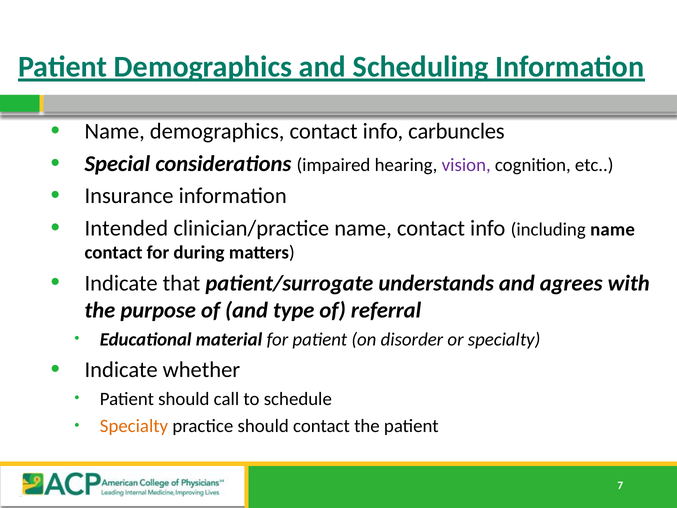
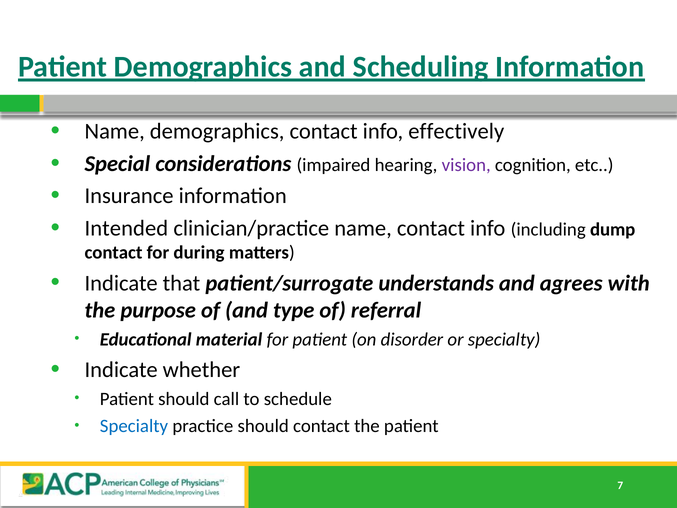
carbuncles: carbuncles -> effectively (456, 131)
including name: name -> dump (613, 229)
Specialty colour: orange -> blue (134, 426)
